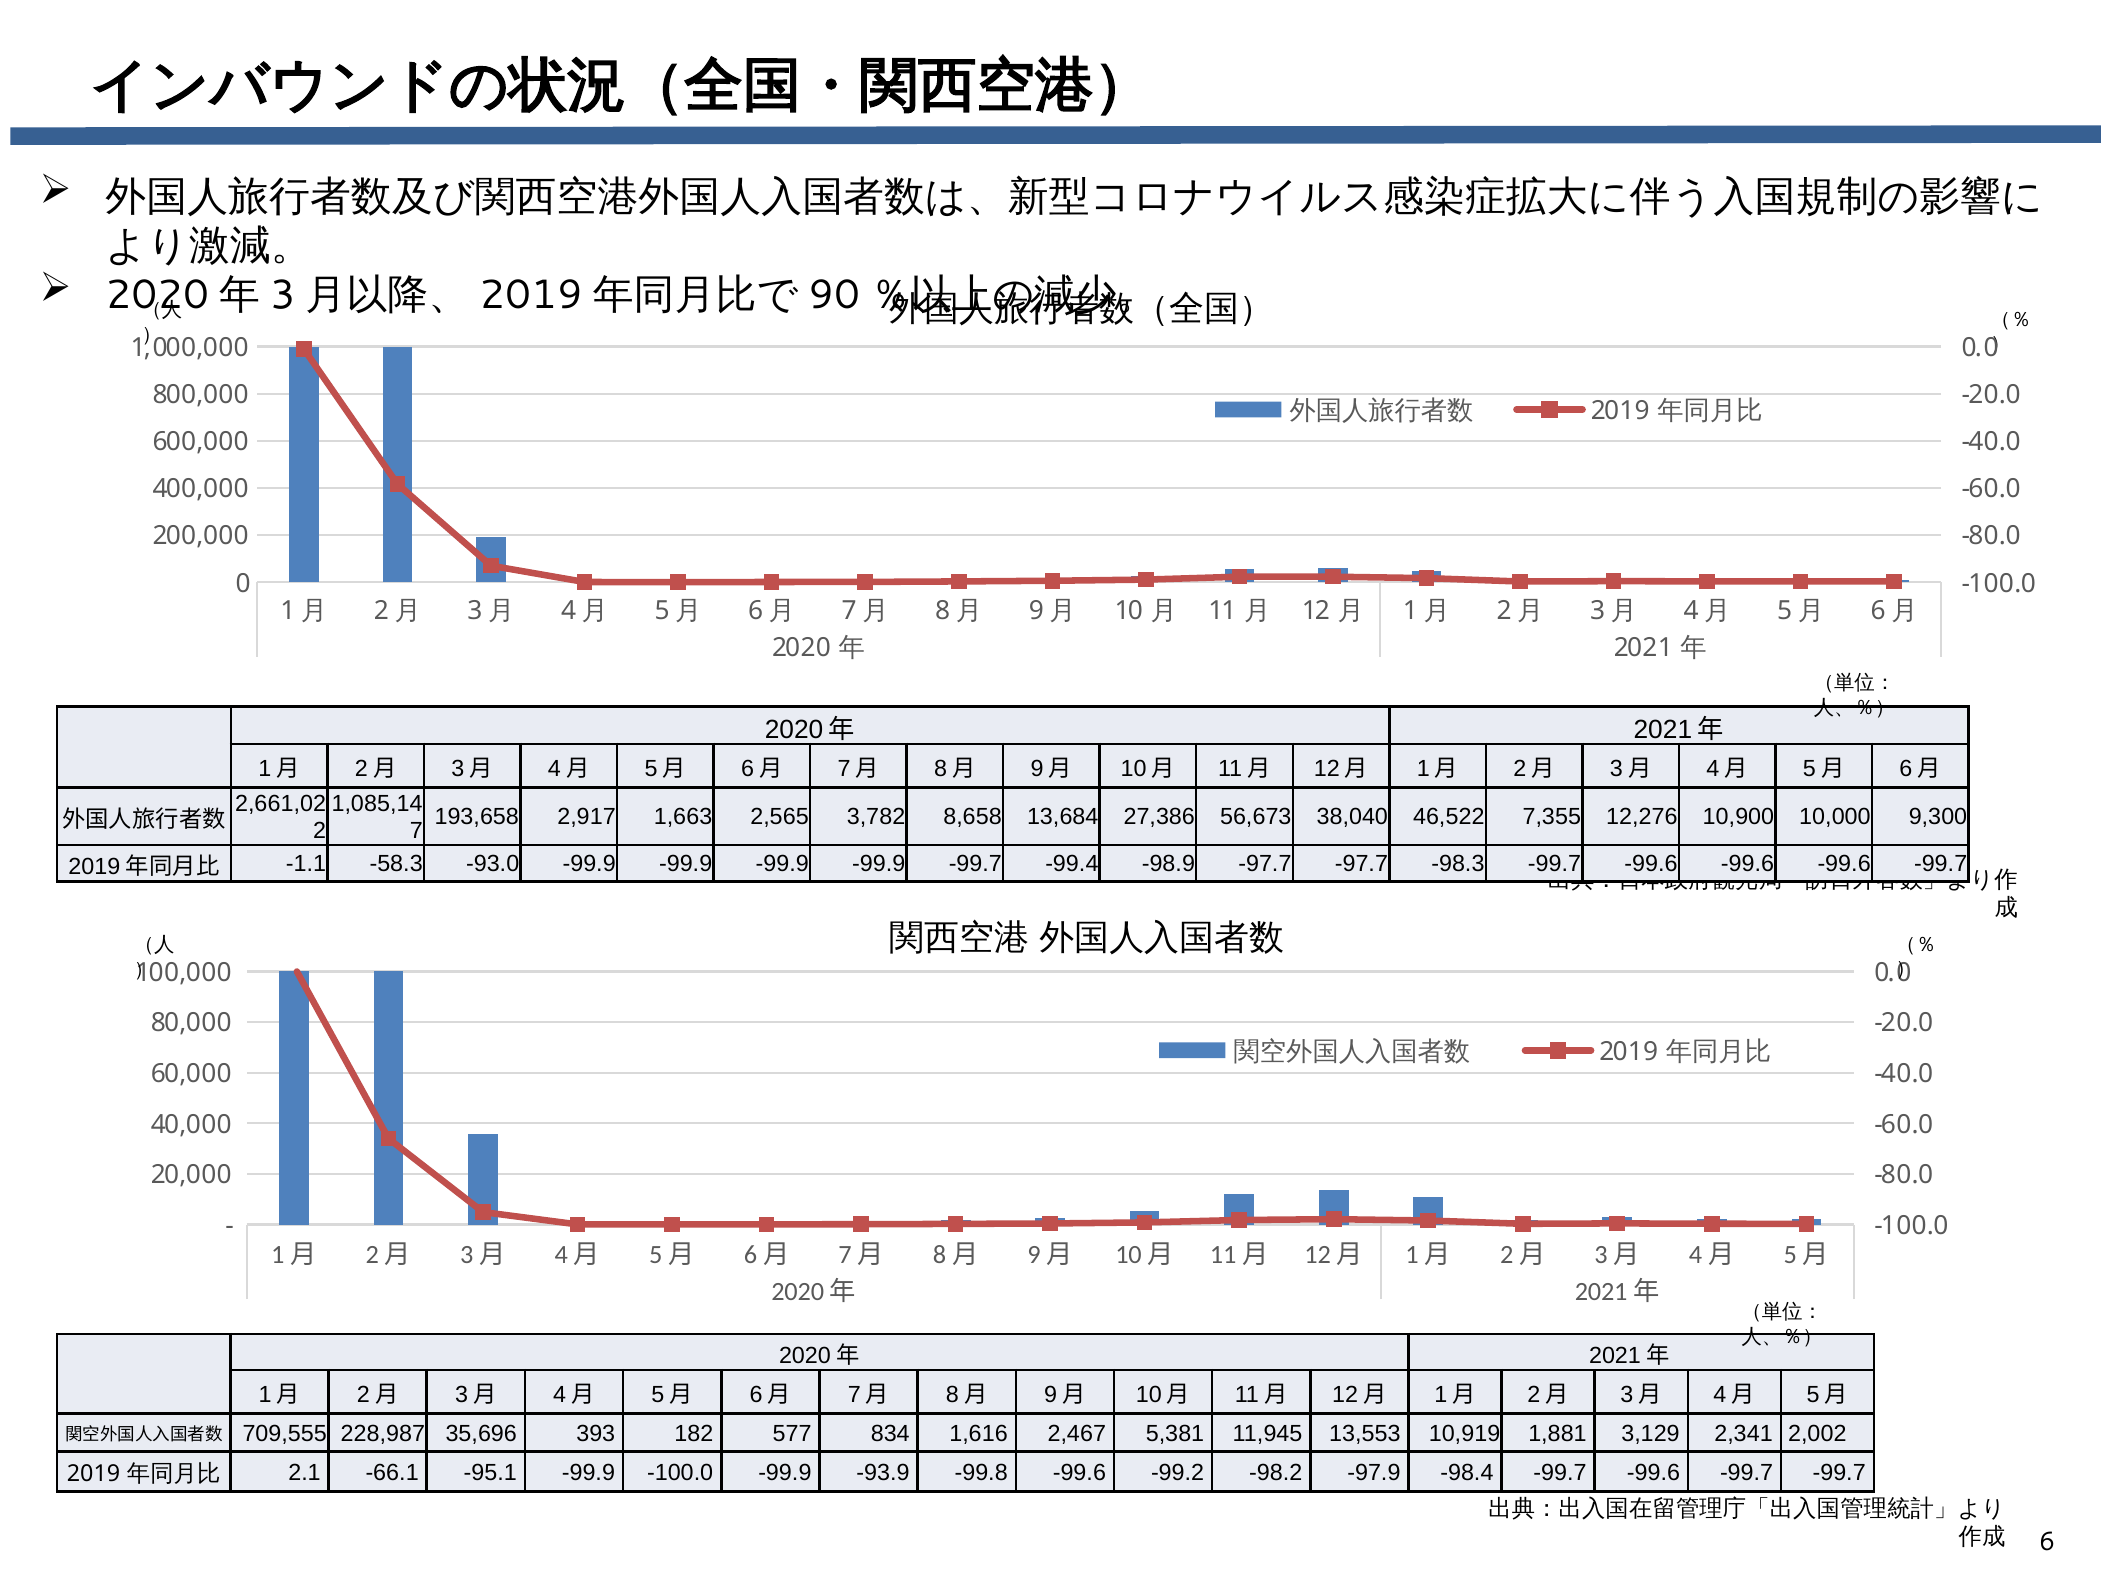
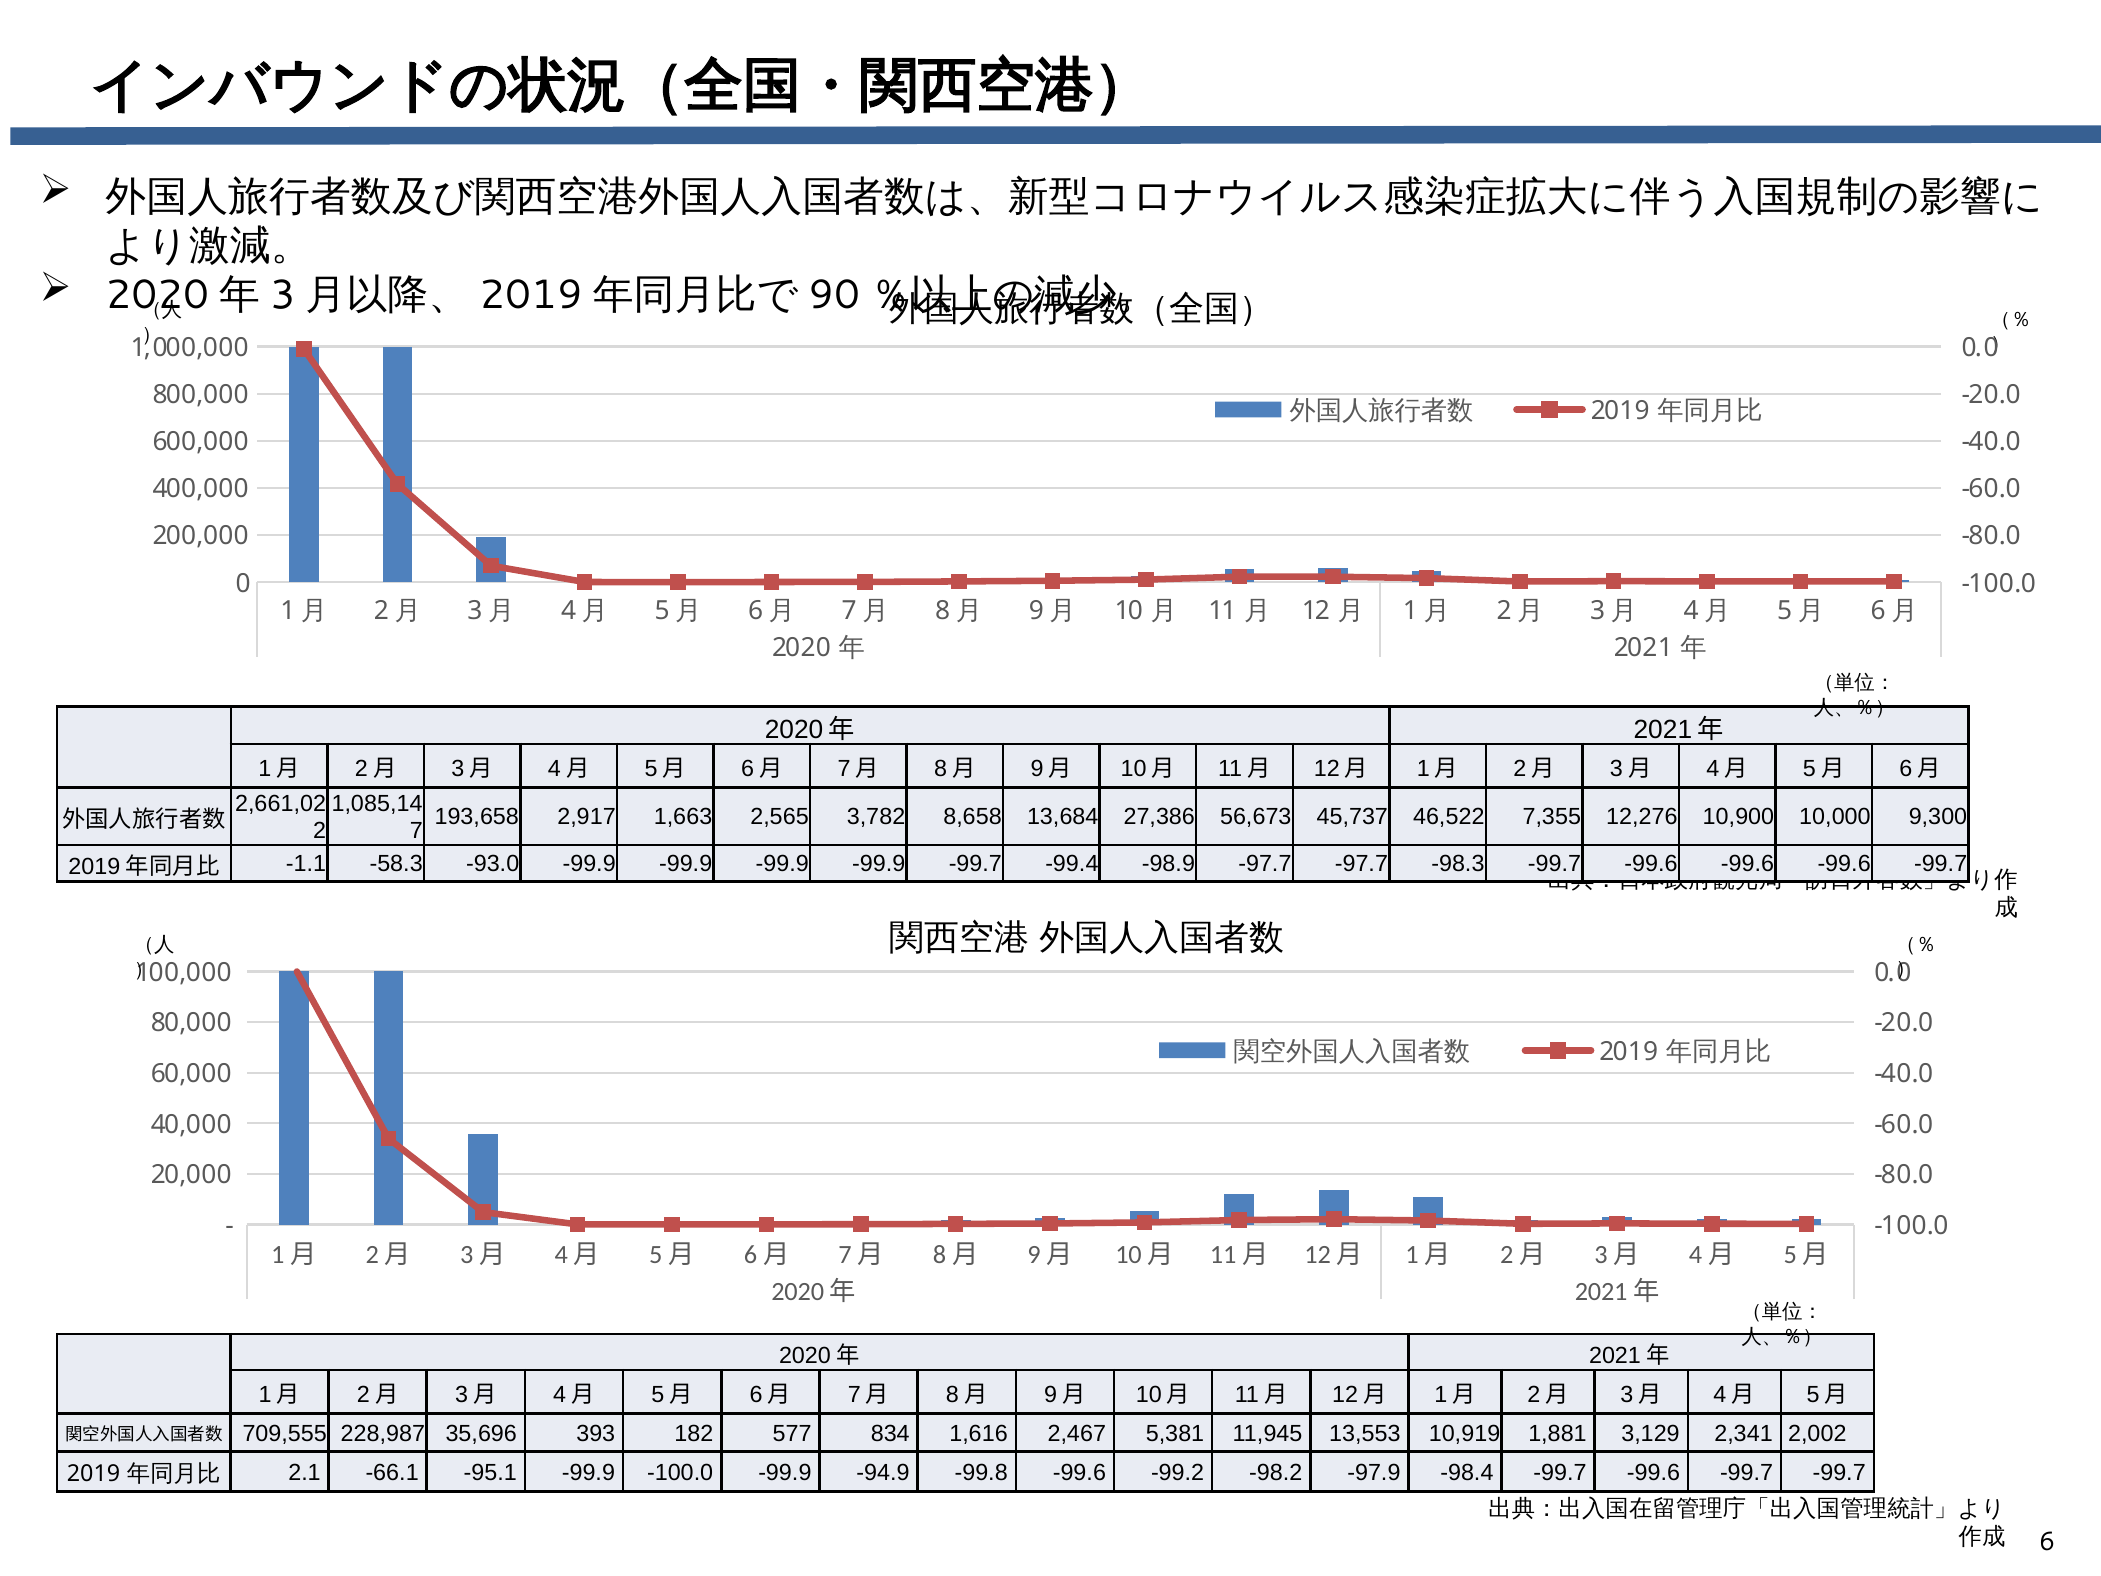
38,040: 38,040 -> 45,737 (1352, 817)
-93.9: -93.9 -> -94.9 (883, 1472)
